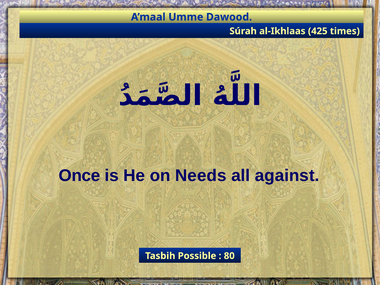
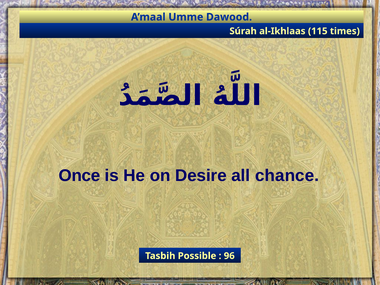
425: 425 -> 115 (318, 31)
Needs: Needs -> Desire (201, 176)
against: against -> chance (287, 176)
80: 80 -> 96 (229, 256)
